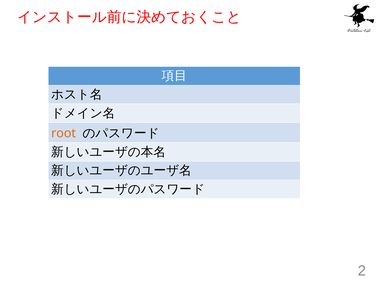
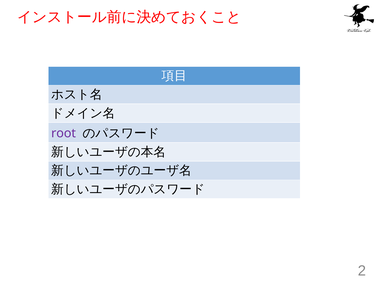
root colour: orange -> purple (64, 133)
